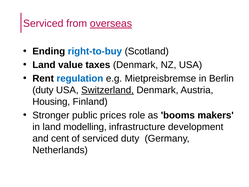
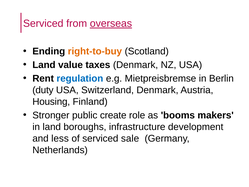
right-to-buy colour: blue -> orange (95, 51)
Switzerland underline: present -> none (108, 90)
prices: prices -> create (113, 115)
modelling: modelling -> boroughs (85, 127)
cent: cent -> less (60, 138)
serviced duty: duty -> sale (130, 138)
